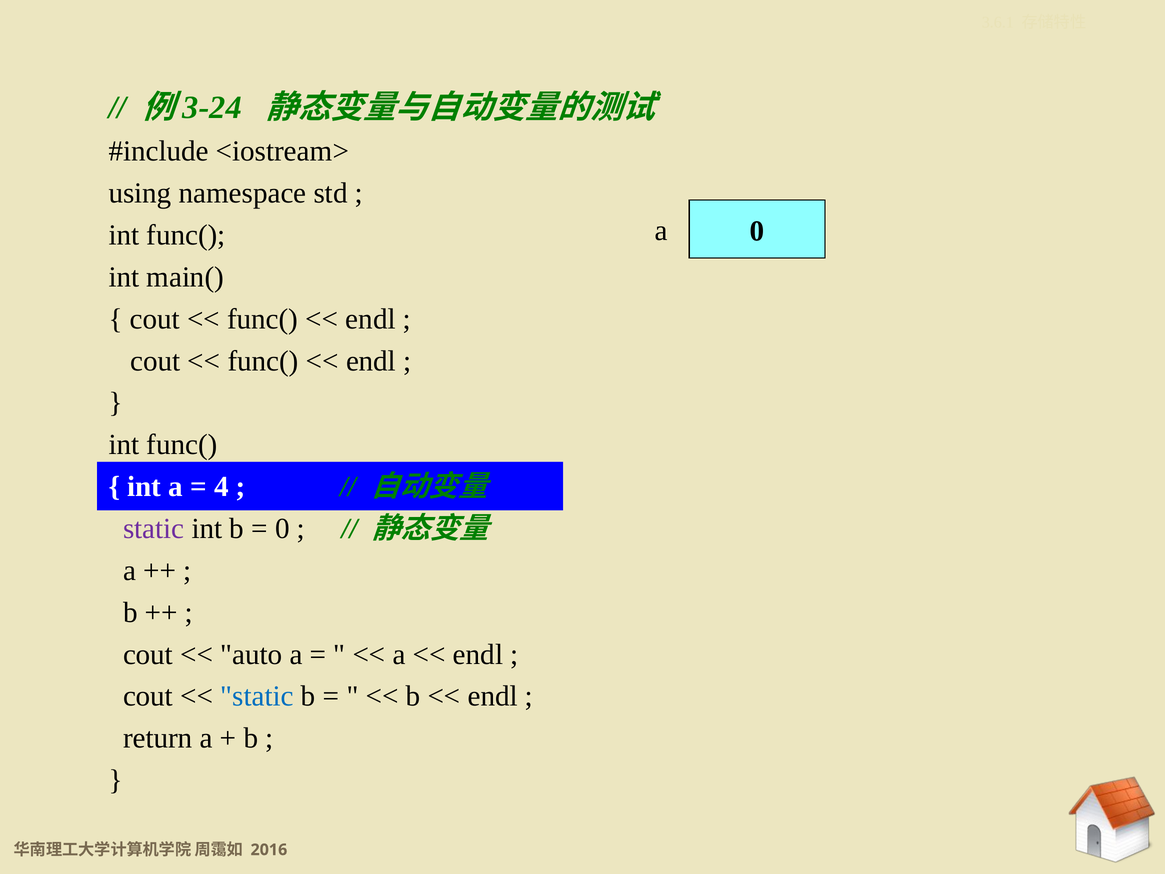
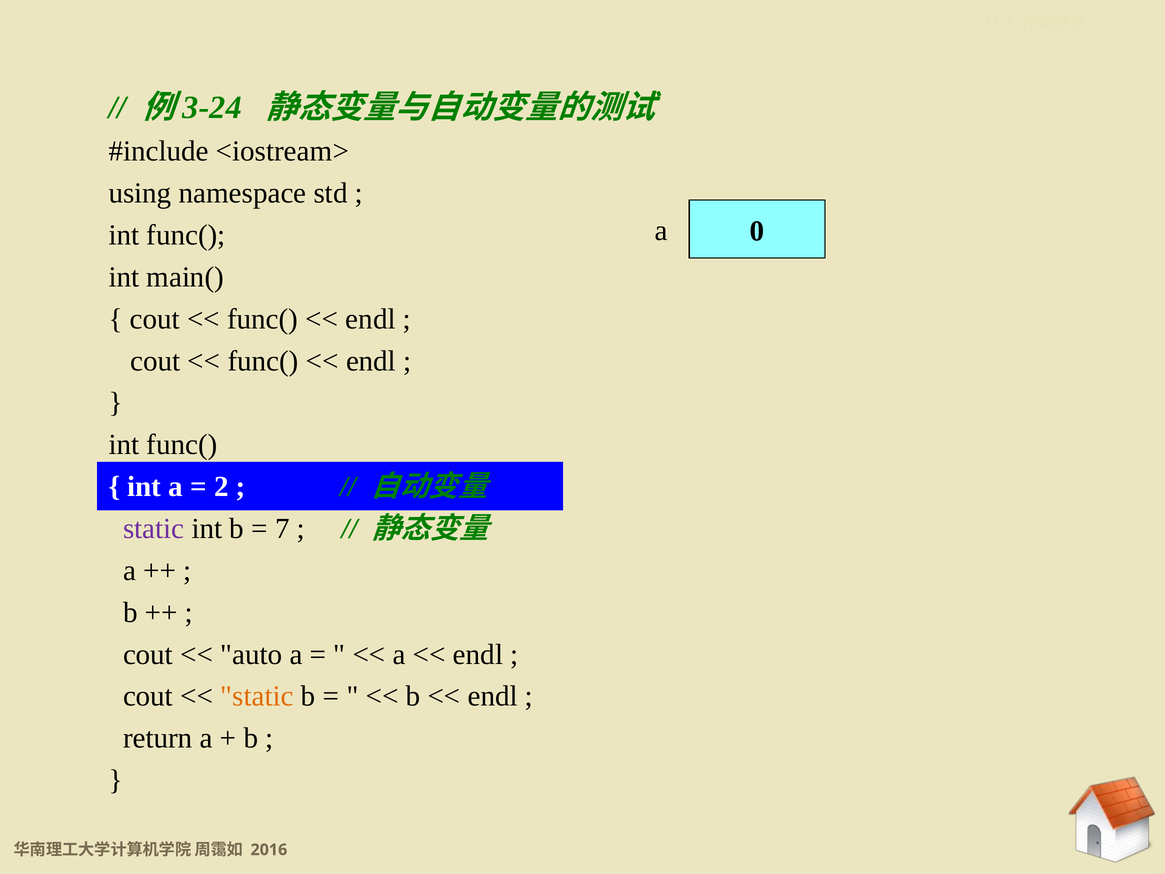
4: 4 -> 2 (221, 487)
0: 0 -> 7 (282, 528)
static colour: blue -> orange (257, 696)
